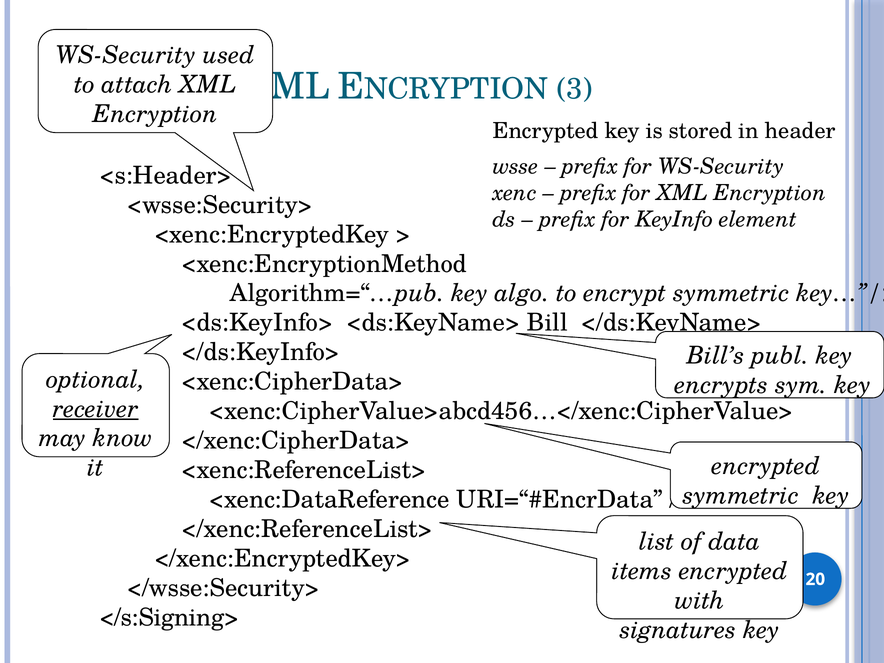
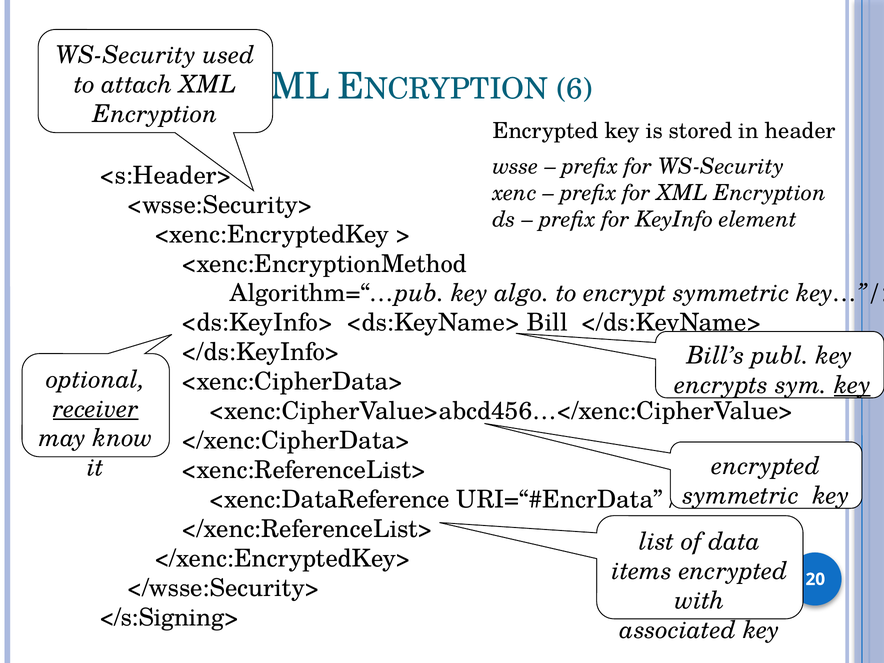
3: 3 -> 6 (575, 89)
key underline: none -> present (852, 385)
signatures: signatures -> associated (678, 630)
